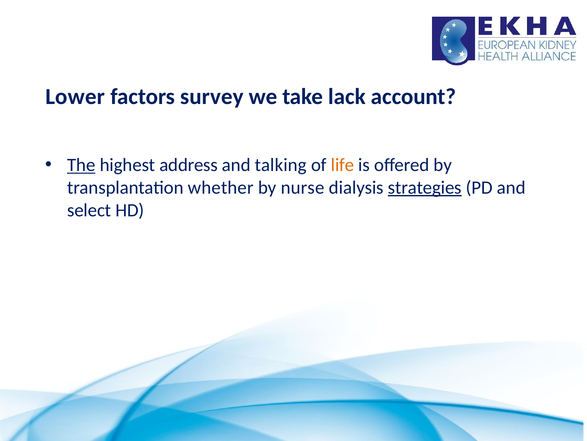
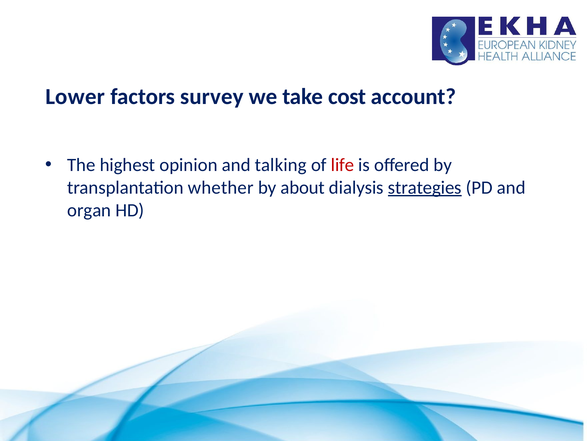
lack: lack -> cost (347, 97)
The underline: present -> none (81, 165)
address: address -> opinion (189, 165)
life colour: orange -> red (343, 165)
nurse: nurse -> about (303, 187)
select: select -> organ (89, 210)
